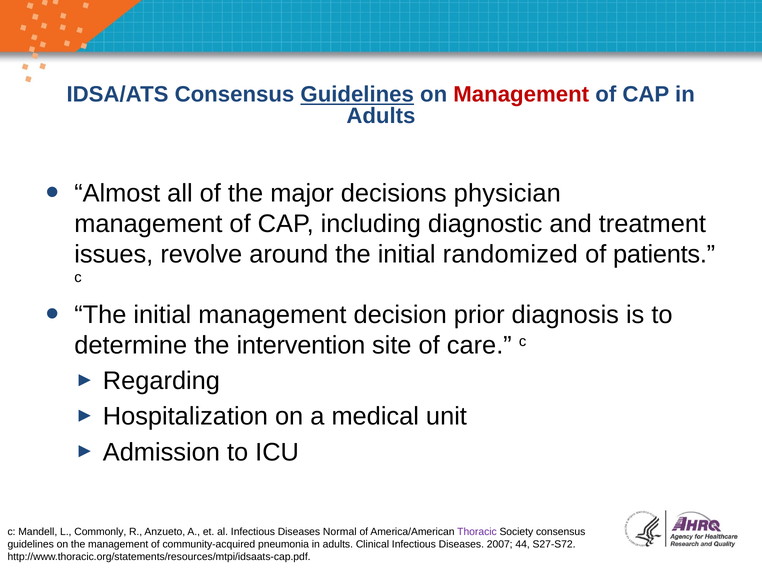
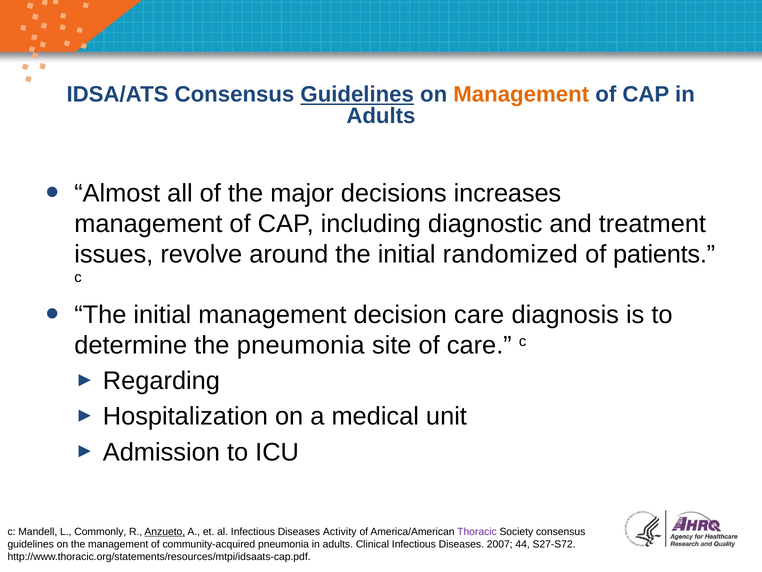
Management colour: red -> orange (521, 95)
physician: physician -> increases (507, 193)
decision prior: prior -> care (479, 315)
the intervention: intervention -> pneumonia (301, 345)
Anzueto underline: none -> present (165, 531)
Normal: Normal -> Activity (340, 531)
